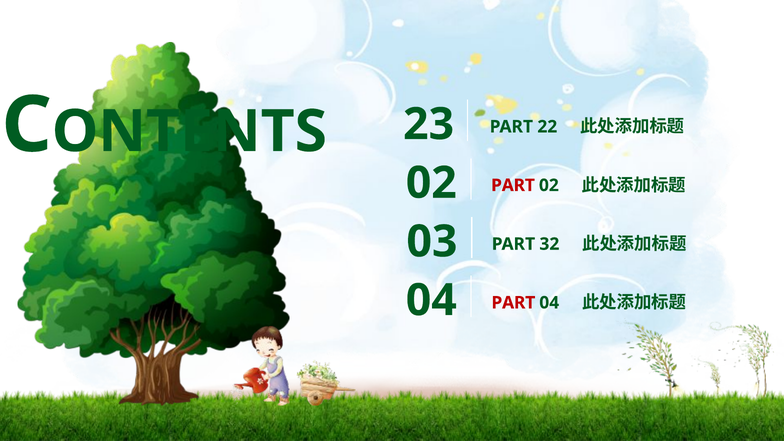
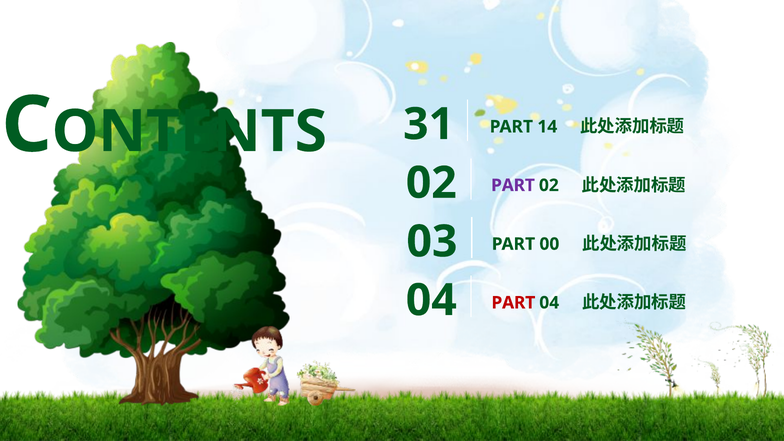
23: 23 -> 31 (429, 124)
22: 22 -> 14 (547, 127)
PART colour: red -> purple (513, 185)
32: 32 -> 00 (549, 244)
